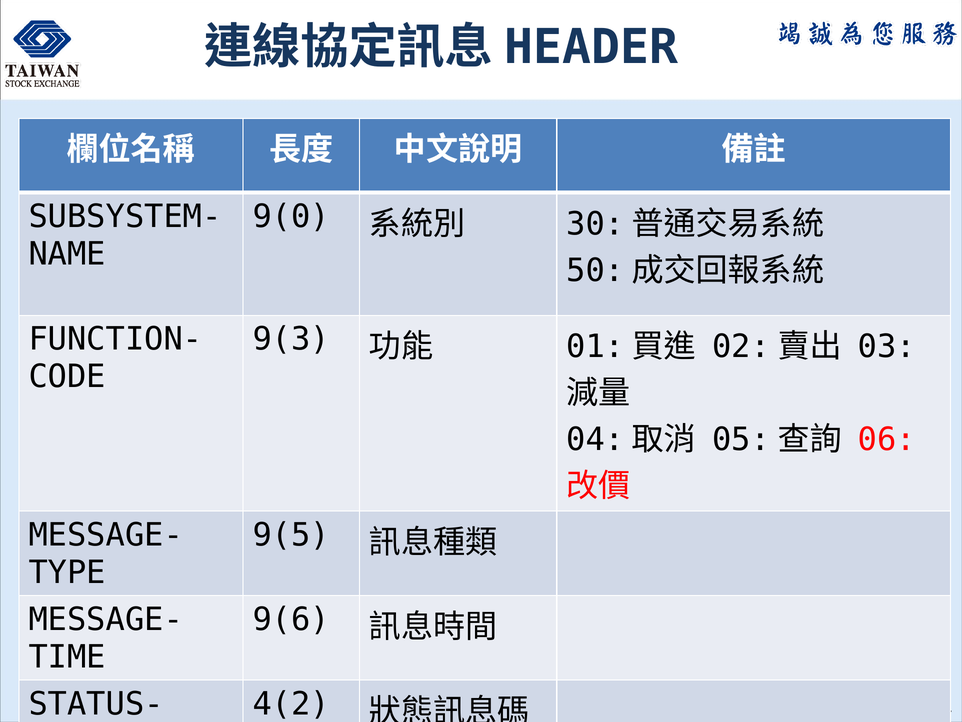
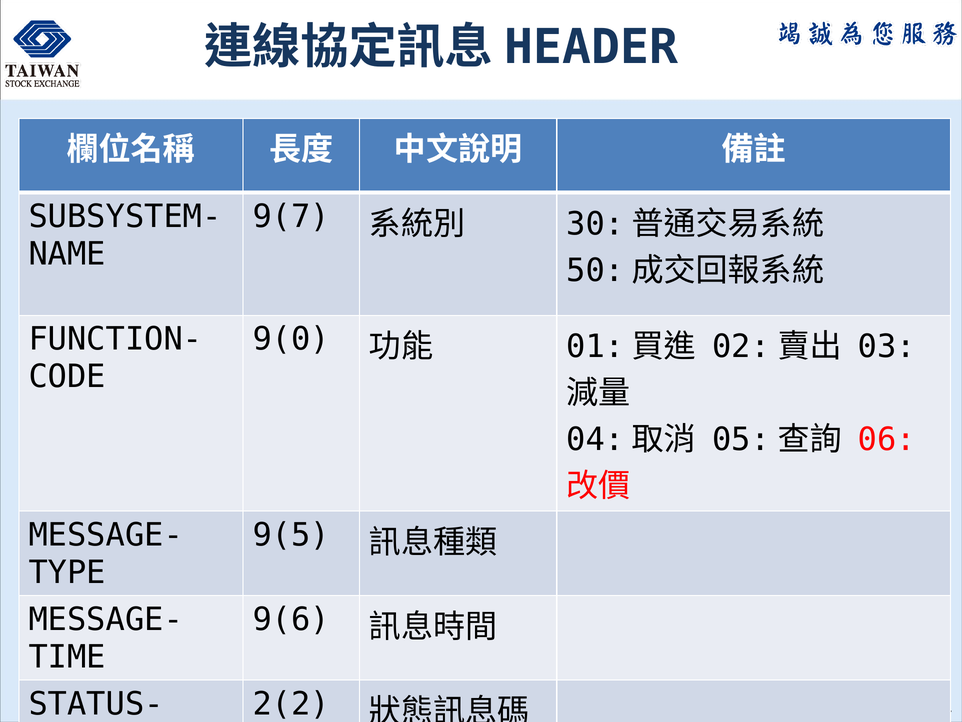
9(0: 9(0 -> 9(7 (291, 216)
9(3: 9(3 -> 9(0 (291, 339)
4(2: 4(2 -> 2(2 (291, 704)
